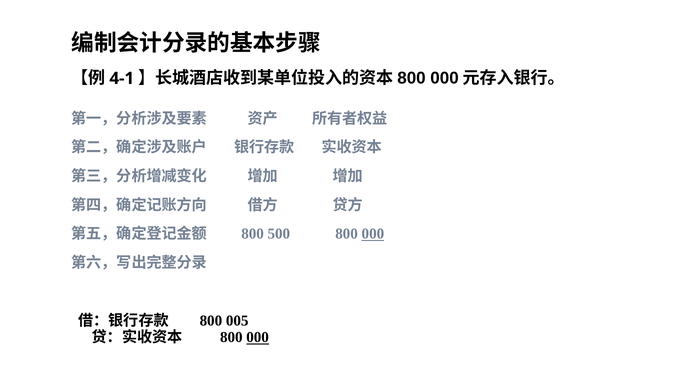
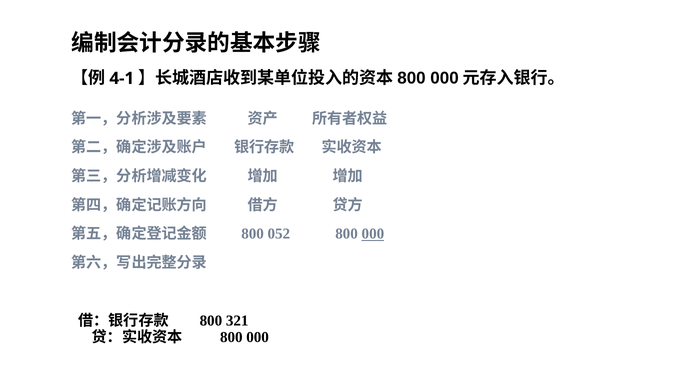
500: 500 -> 052 (279, 234)
005: 005 -> 321 (237, 320)
000 underline: present -> none (258, 337)
